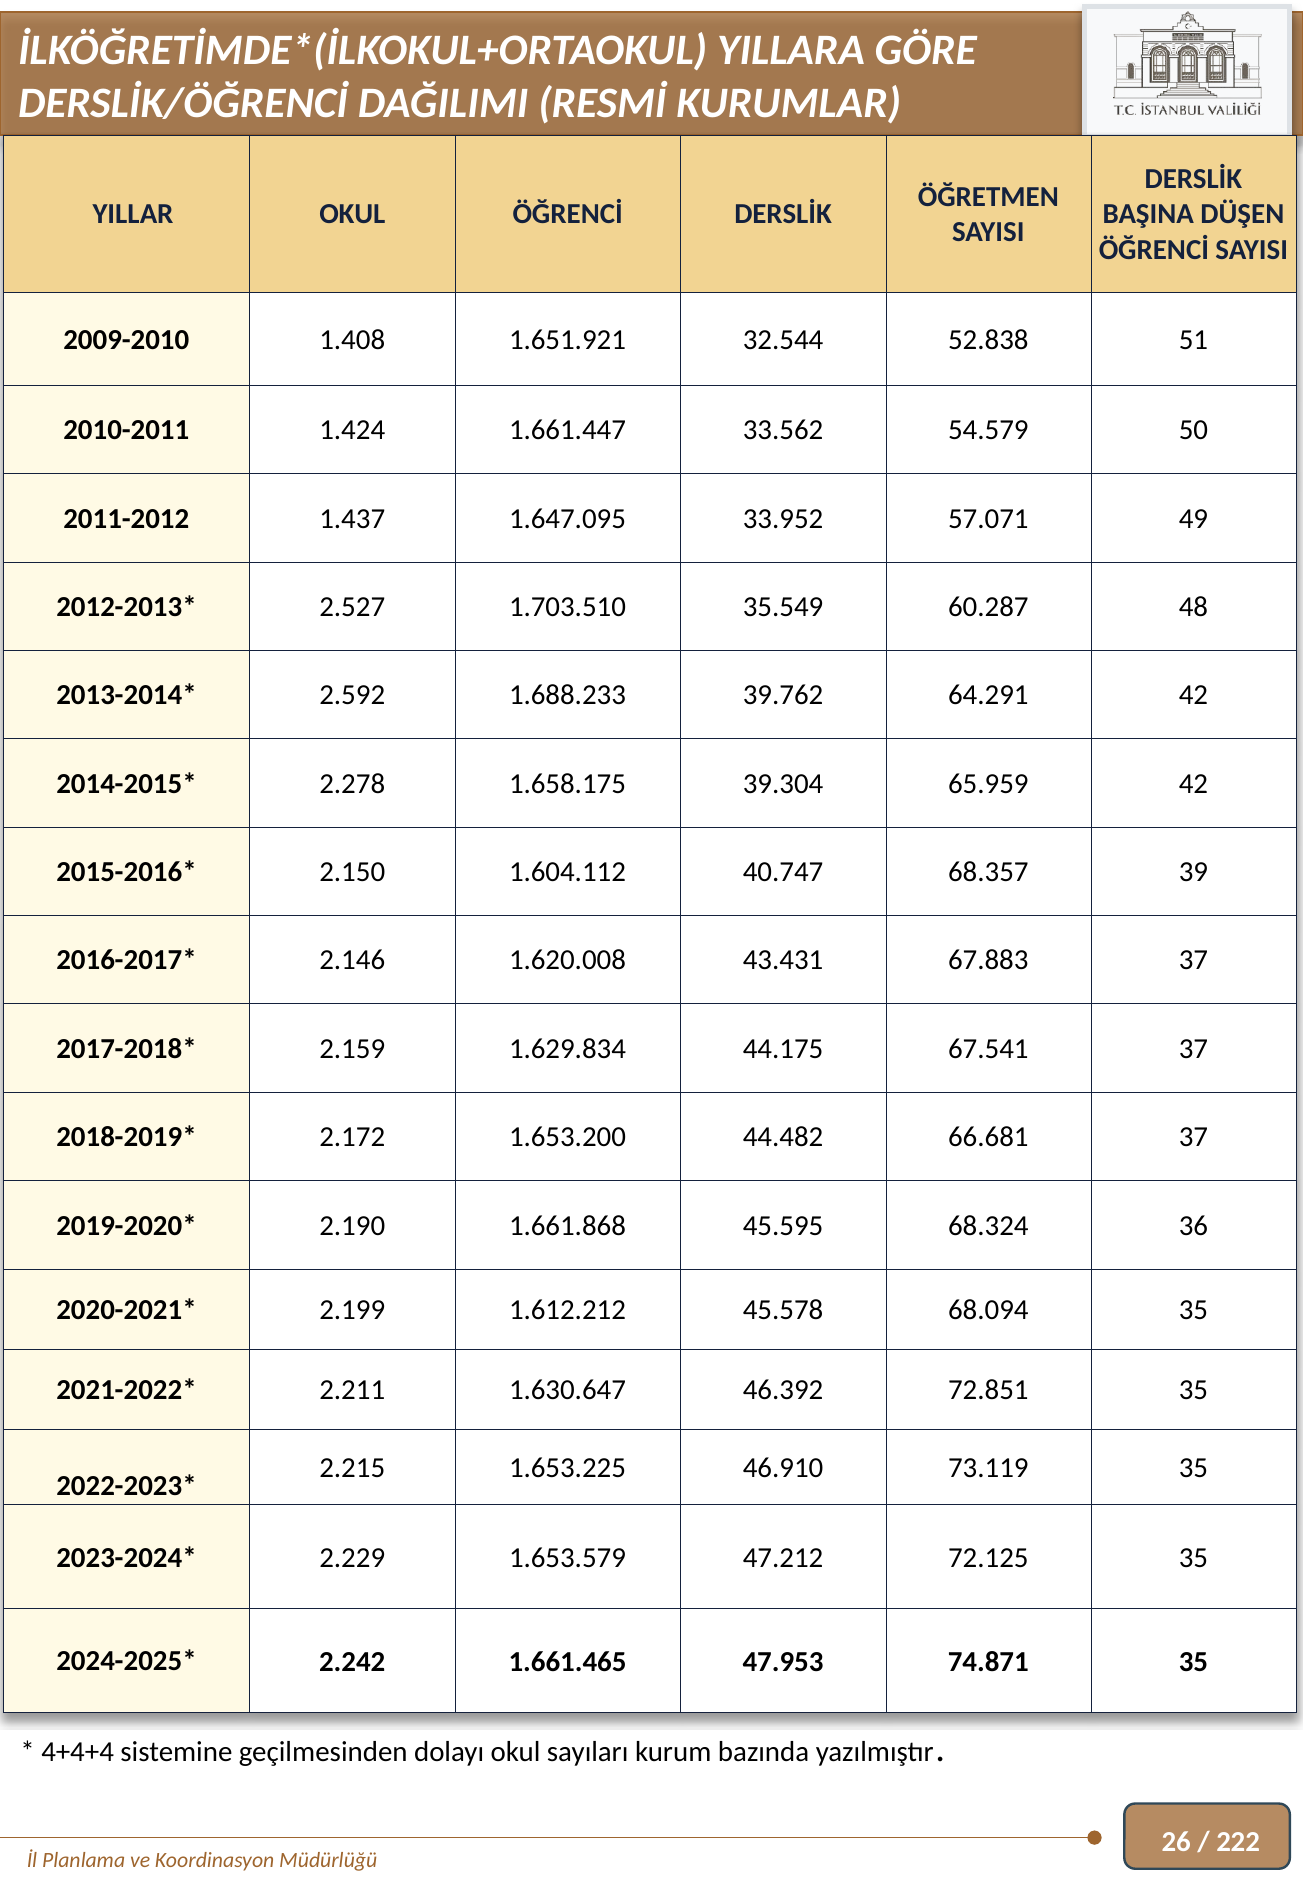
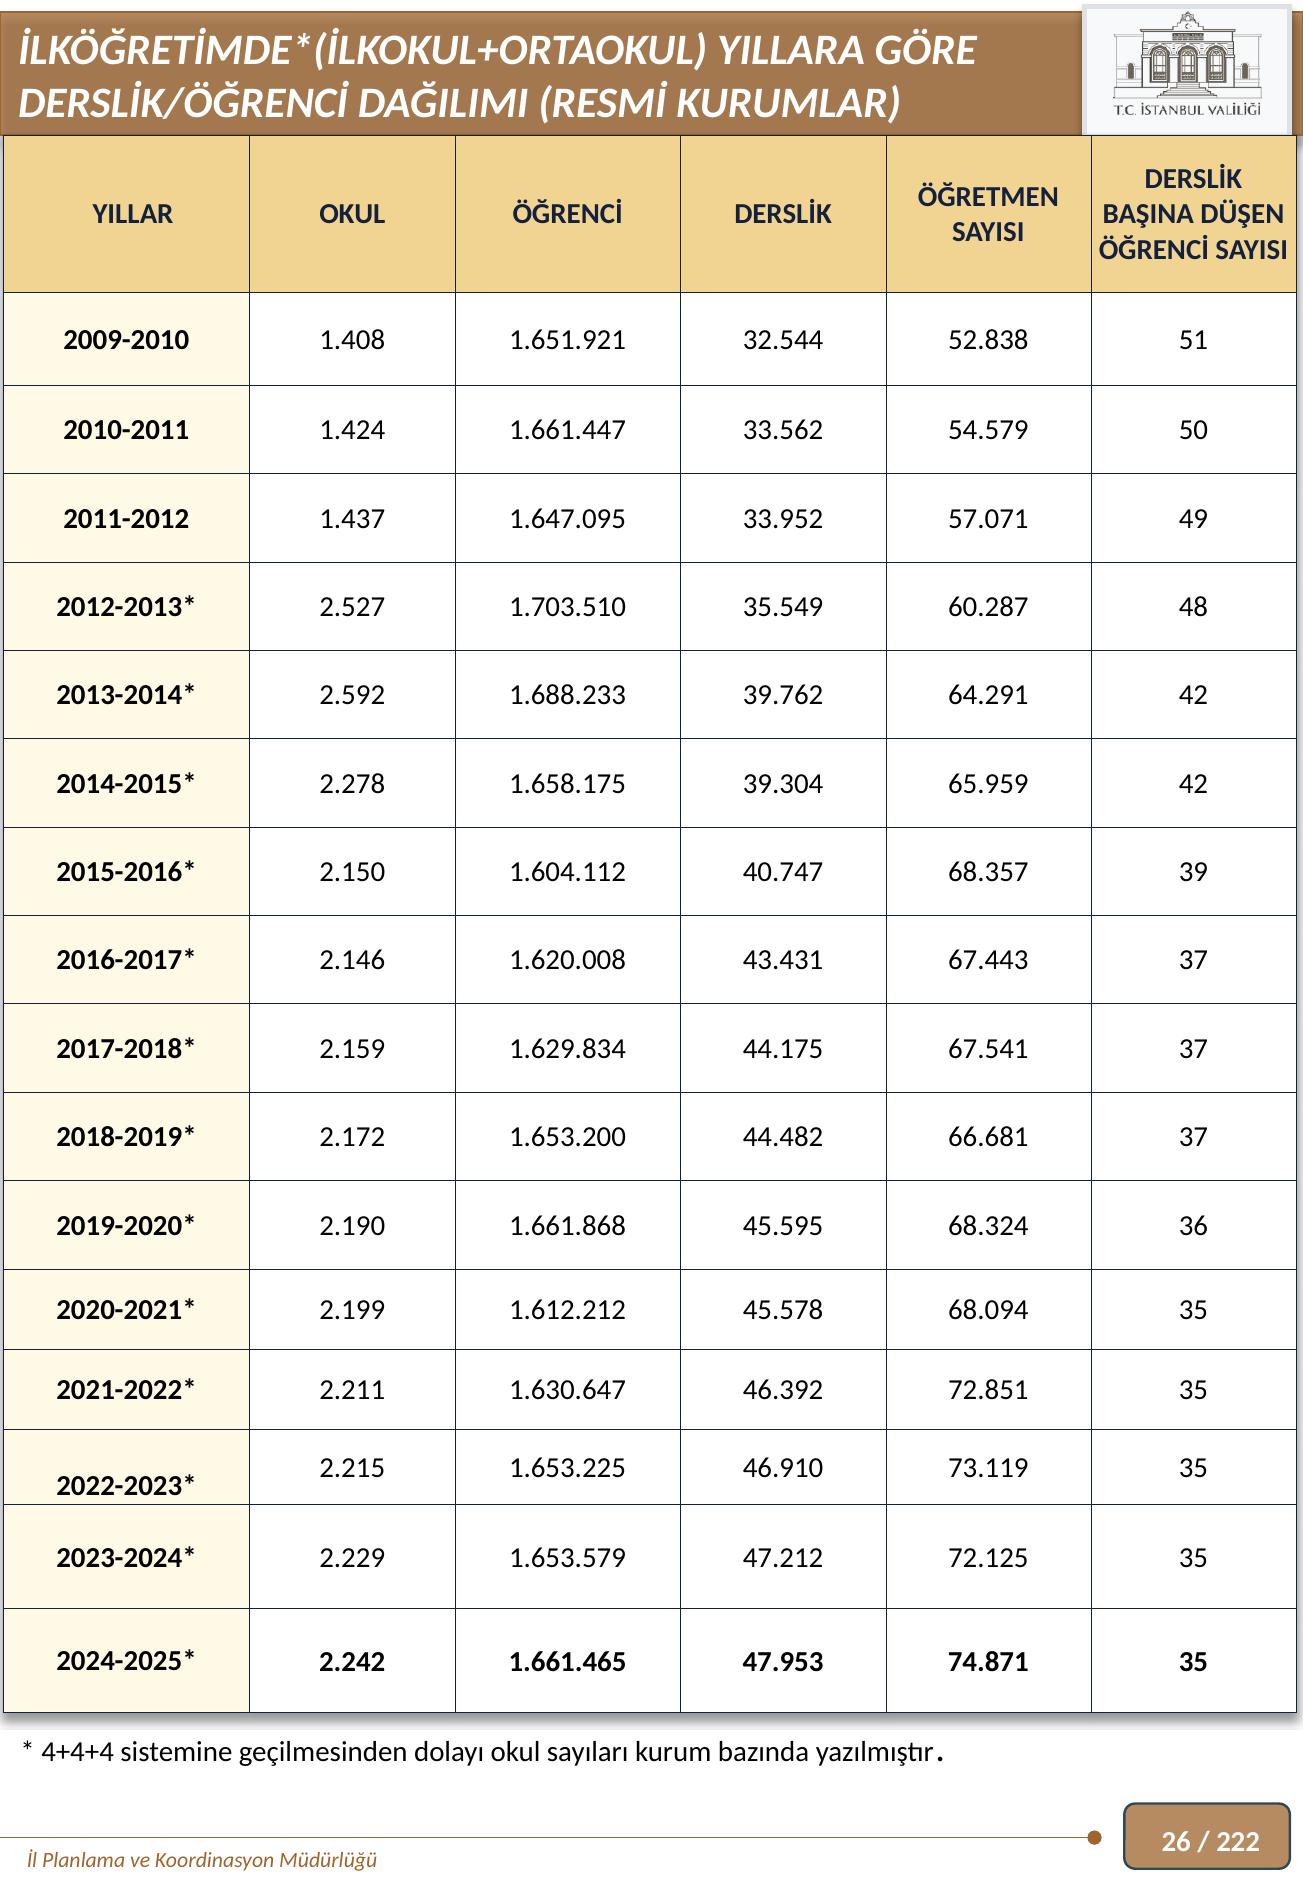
67.883: 67.883 -> 67.443 (988, 960)
